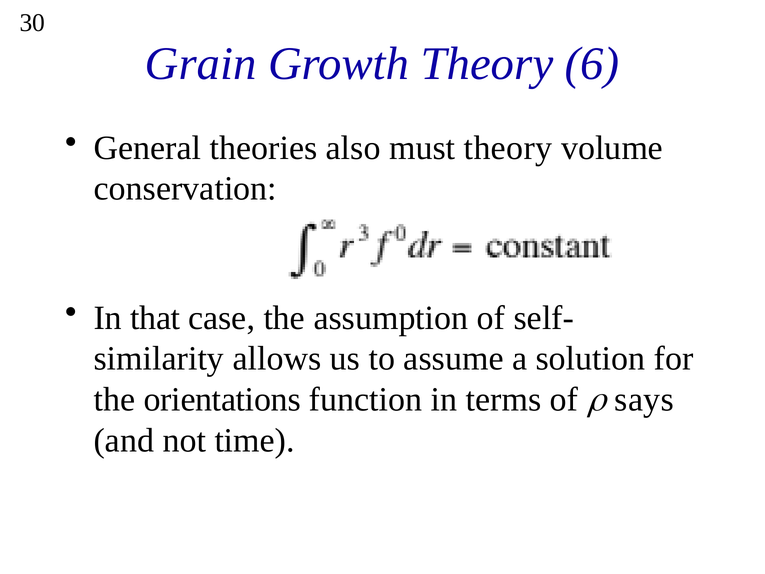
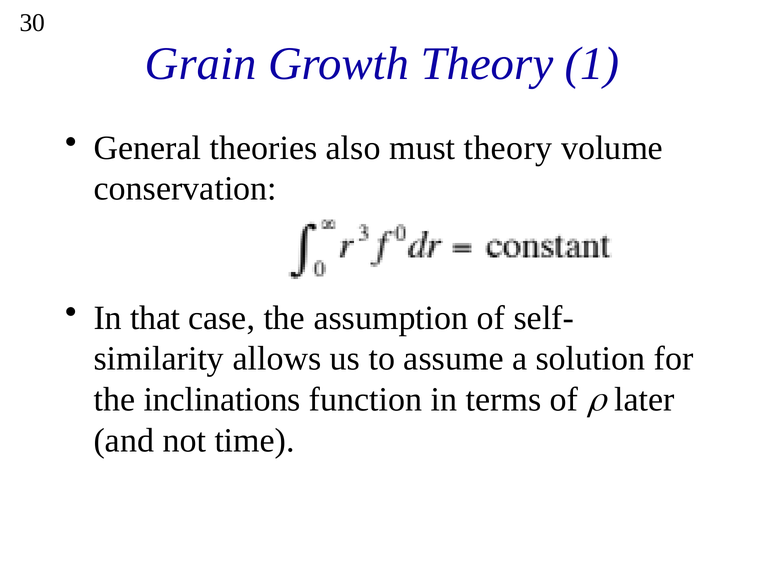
6: 6 -> 1 (592, 64)
orientations: orientations -> inclinations (222, 399)
says: says -> later (644, 399)
